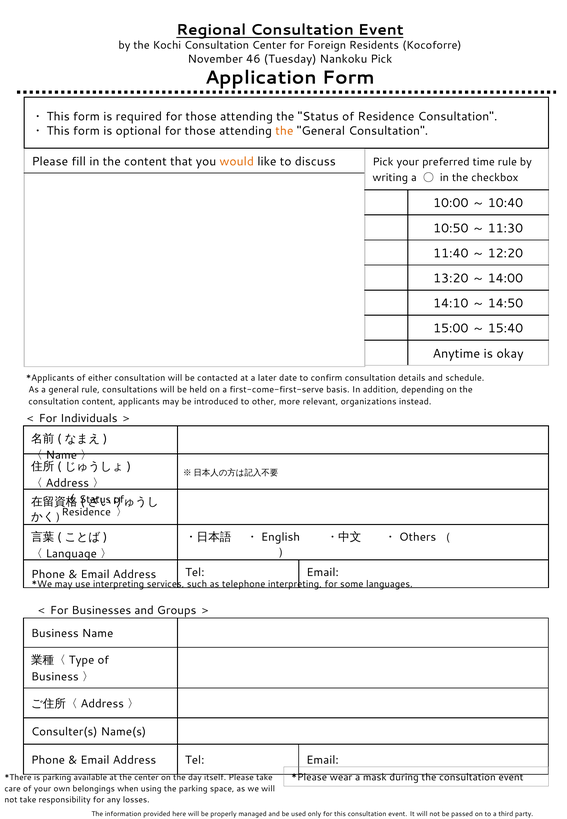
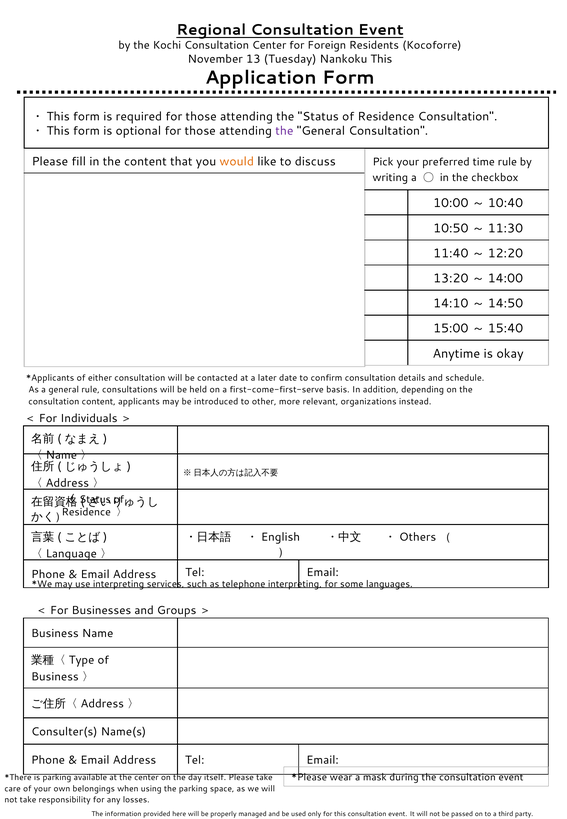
46: 46 -> 13 (253, 59)
Nankoku Pick: Pick -> This (381, 59)
the colour: orange -> purple (284, 131)
